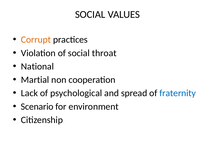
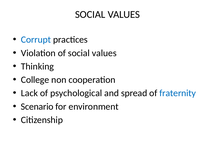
Corrupt colour: orange -> blue (36, 40)
of social throat: throat -> values (104, 53)
National: National -> Thinking (37, 67)
Martial: Martial -> College (35, 80)
